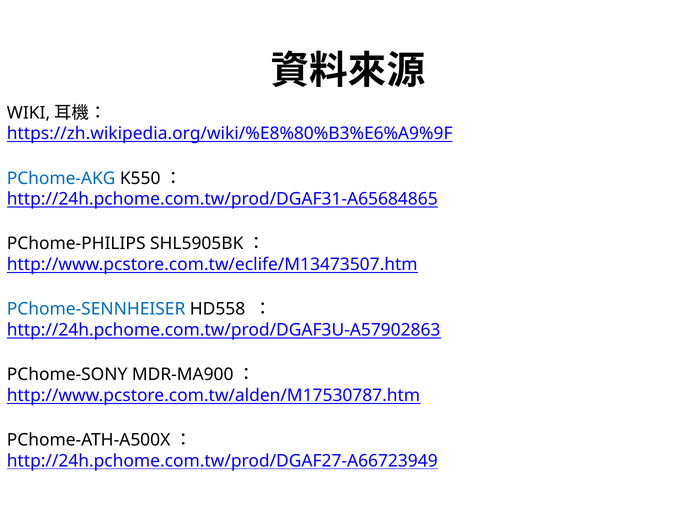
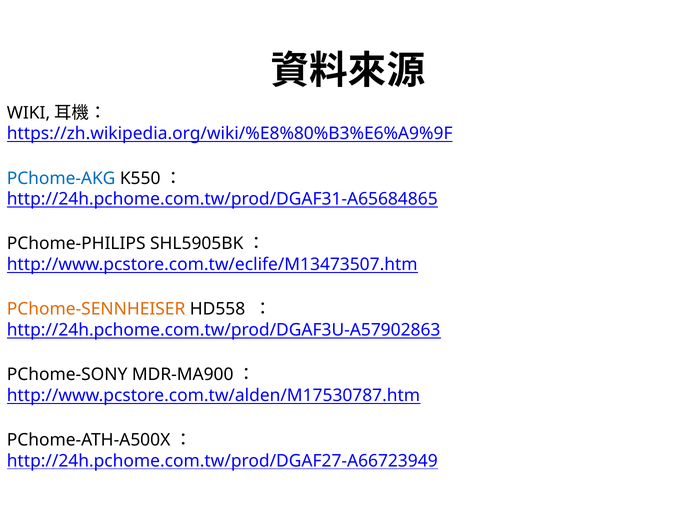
PChome-SENNHEISER colour: blue -> orange (96, 309)
